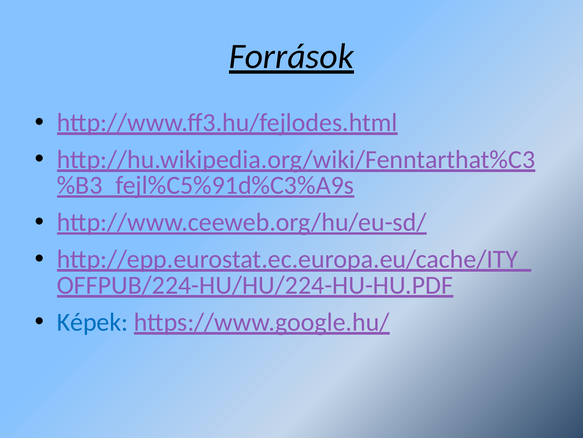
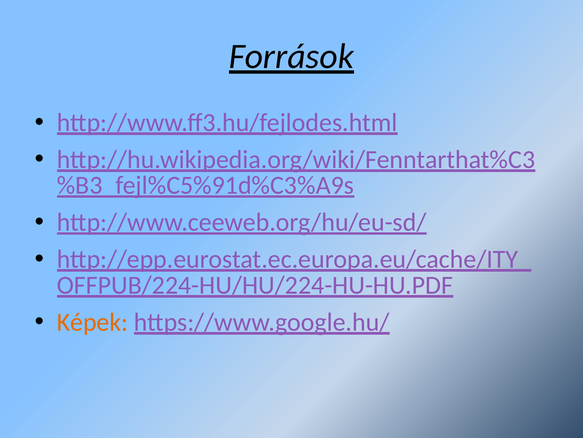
Képek colour: blue -> orange (92, 322)
